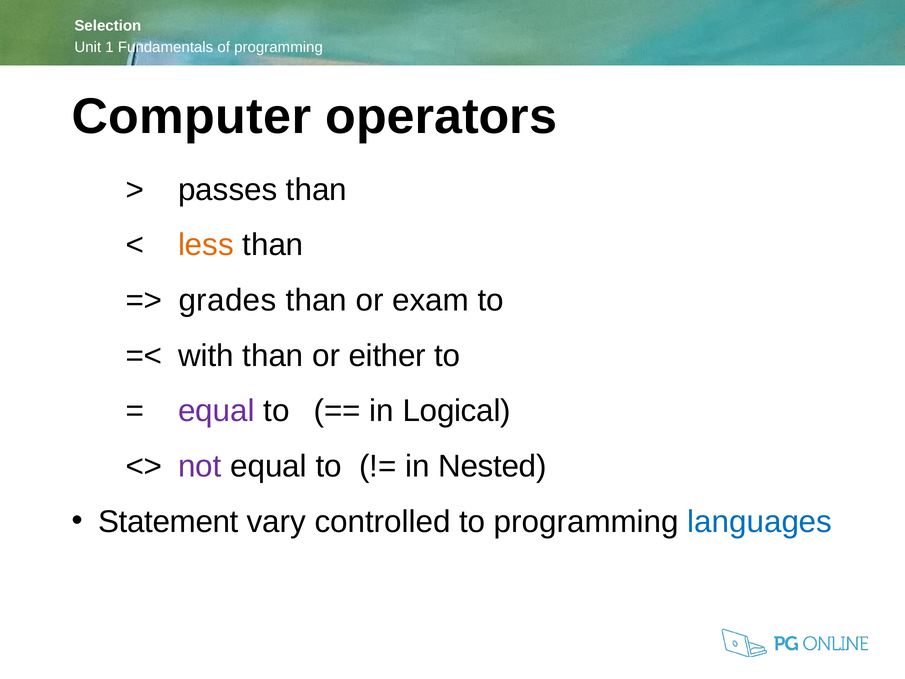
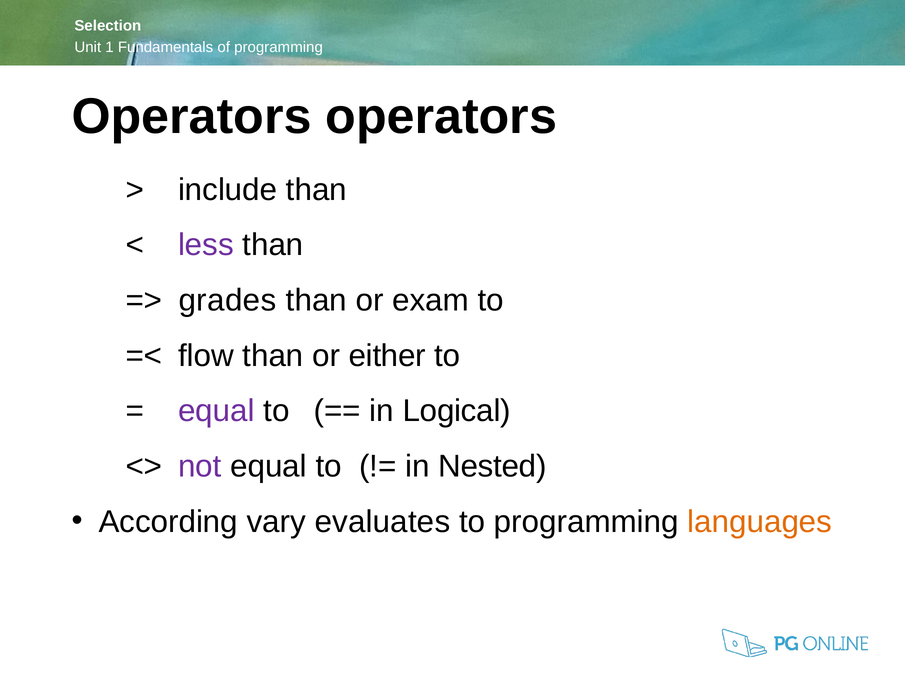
Computer: Computer -> Operators (192, 117)
passes: passes -> include (228, 190)
less colour: orange -> purple (206, 245)
with: with -> flow (206, 356)
Statement: Statement -> According (168, 522)
controlled: controlled -> evaluates (382, 522)
languages colour: blue -> orange (760, 522)
